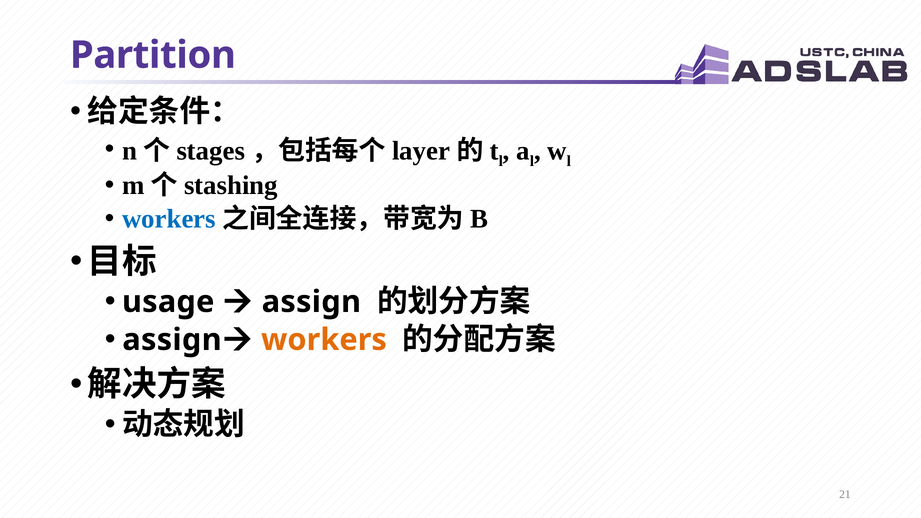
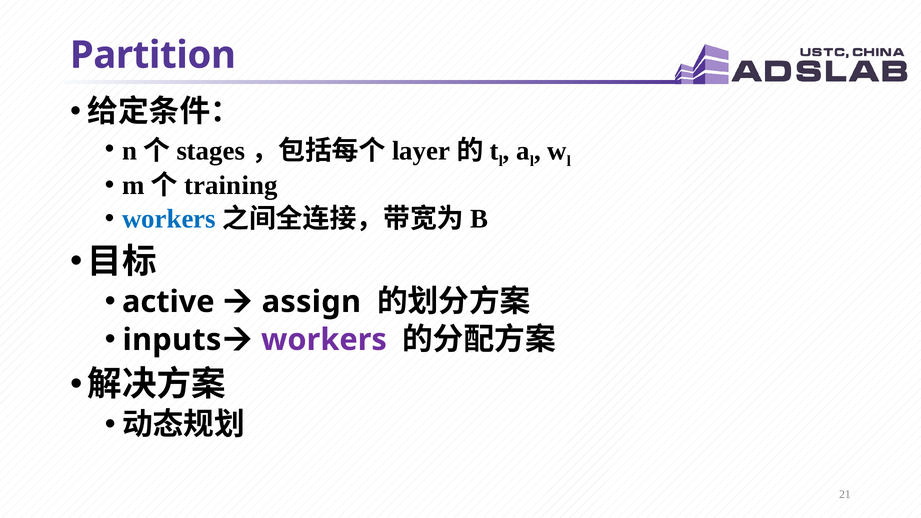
stashing: stashing -> training (231, 185)
usage: usage -> active (168, 302)
assign: assign -> inputs (172, 340)
workers colour: orange -> purple (324, 340)
